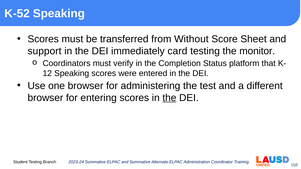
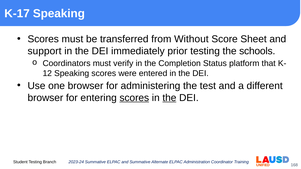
K-52: K-52 -> K-17 (17, 14)
card: card -> prior (177, 51)
monitor: monitor -> schools (257, 51)
scores underline: none -> present (134, 98)
